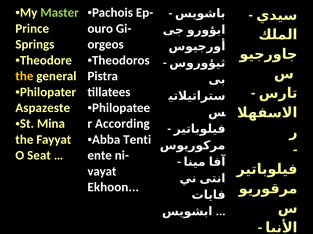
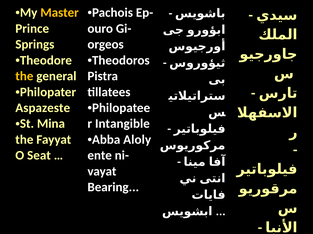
Master colour: light green -> yellow (60, 13)
According: According -> Intangible (122, 124)
Tenti: Tenti -> Aloly (137, 140)
Ekhoon: Ekhoon -> Bearing (113, 188)
